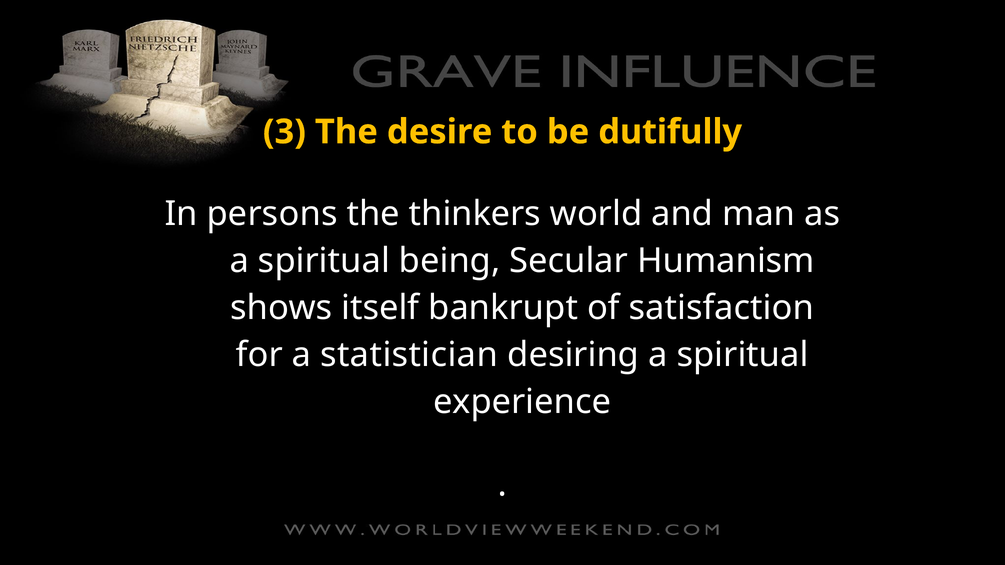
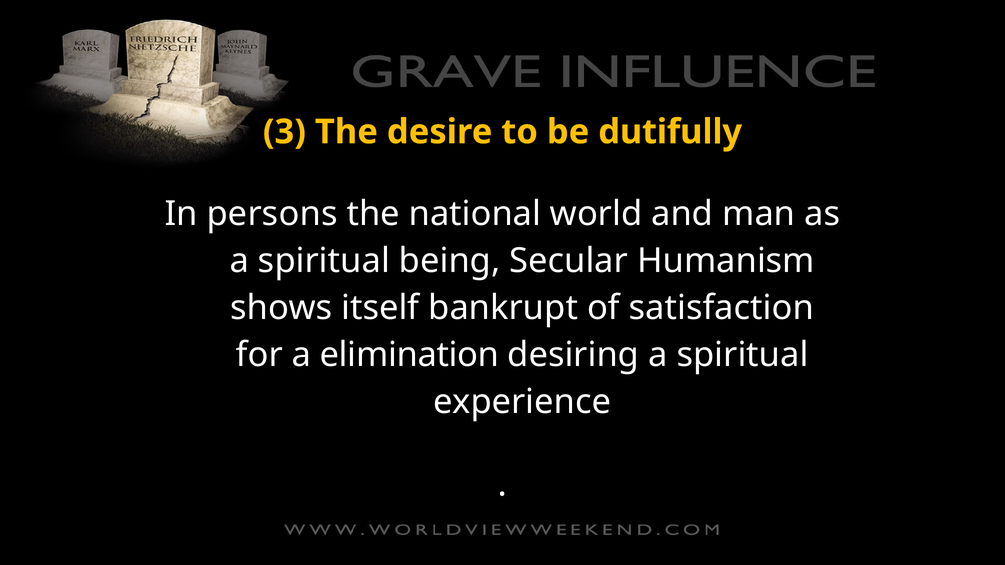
thinkers: thinkers -> national (475, 214)
statistician: statistician -> elimination (409, 355)
